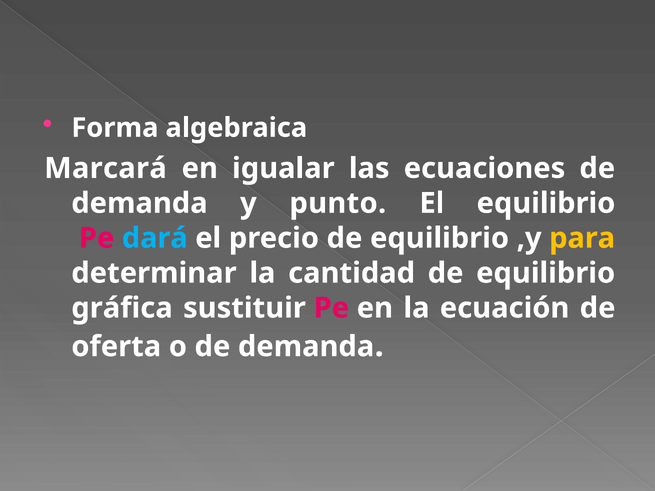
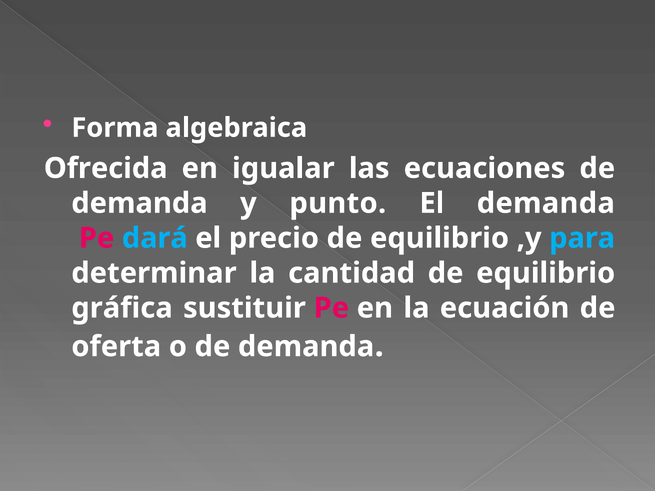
Marcará: Marcará -> Ofrecida (106, 168)
El equilibrio: equilibrio -> demanda (546, 203)
para colour: yellow -> light blue (582, 238)
